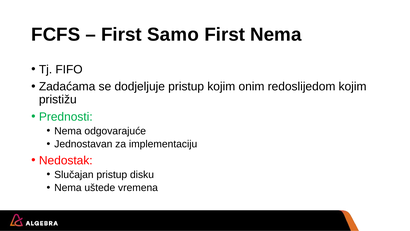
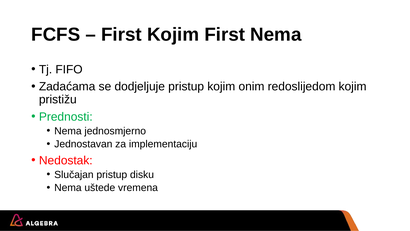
First Samo: Samo -> Kojim (173, 34)
odgovarajuće: odgovarajuće -> jednosmjerno (115, 131)
